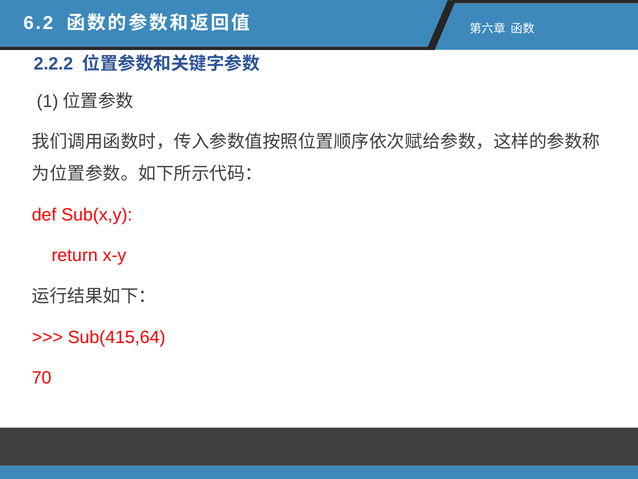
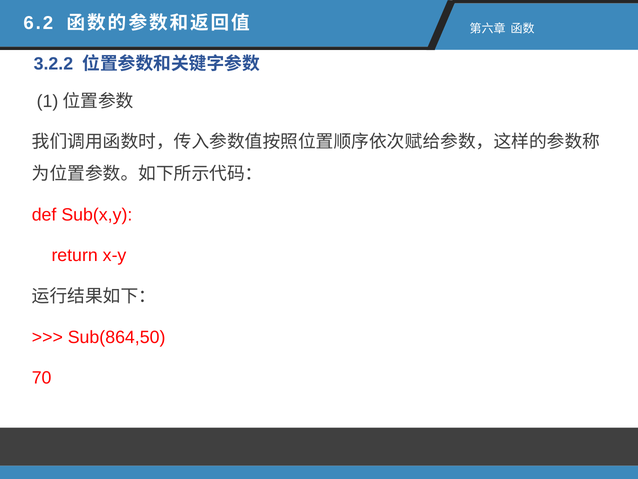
2.2.2: 2.2.2 -> 3.2.2 (53, 64)
Sub(415,64: Sub(415,64 -> Sub(864,50 (117, 337)
